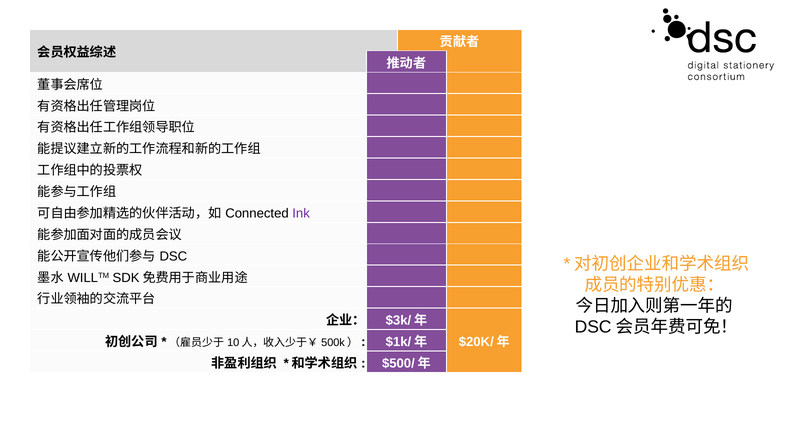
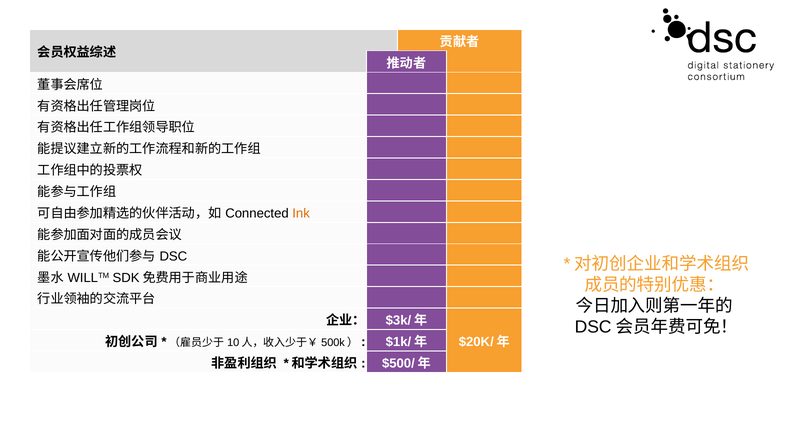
Ink colour: purple -> orange (301, 213)
